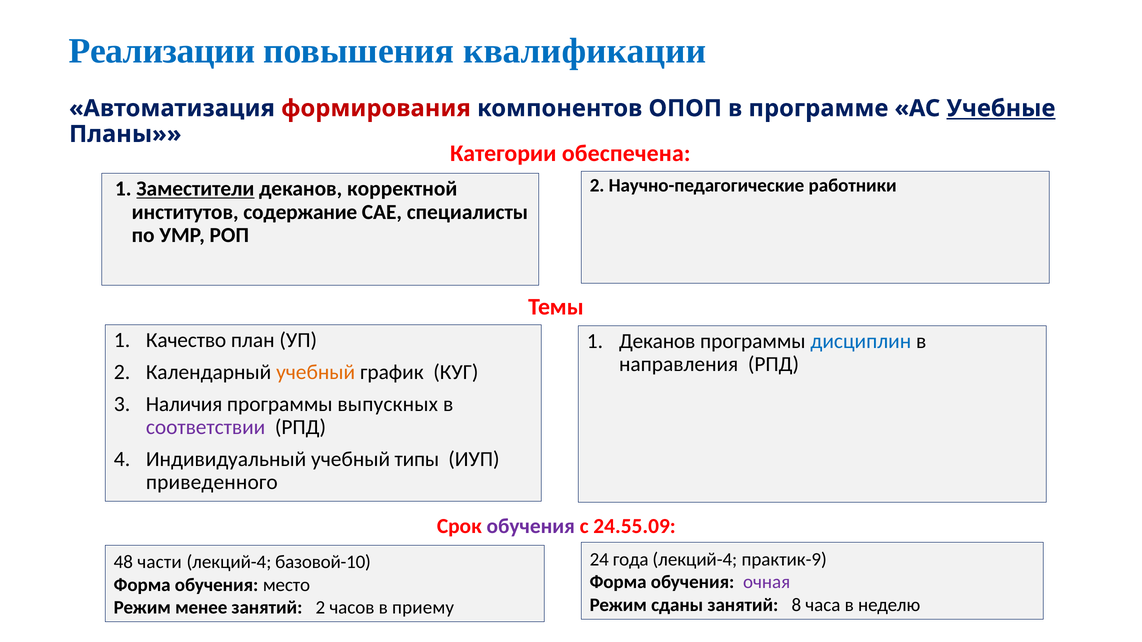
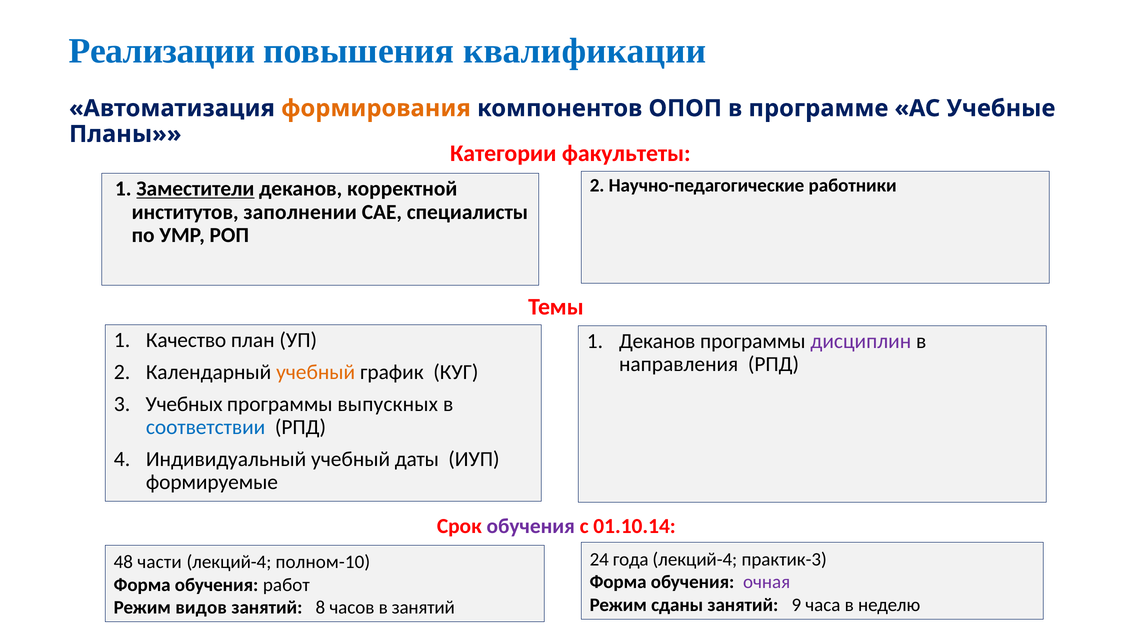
формирования colour: red -> orange (376, 108)
Учебные underline: present -> none (1001, 108)
обеспечена: обеспечена -> факультеты (626, 154)
содержание: содержание -> заполнении (300, 212)
дисциплин colour: blue -> purple (861, 341)
Наличия: Наличия -> Учебных (184, 404)
соответствии colour: purple -> blue (206, 427)
типы: типы -> даты (417, 459)
приведенного: приведенного -> формируемые (212, 482)
24.55.09: 24.55.09 -> 01.10.14 (635, 527)
практик-9: практик-9 -> практик-3 (784, 560)
базовой-10: базовой-10 -> полном-10 (323, 562)
место: место -> работ (286, 585)
8: 8 -> 9 (796, 605)
менее: менее -> видов (201, 608)
занятий 2: 2 -> 8 (320, 608)
в приему: приему -> занятий (423, 608)
